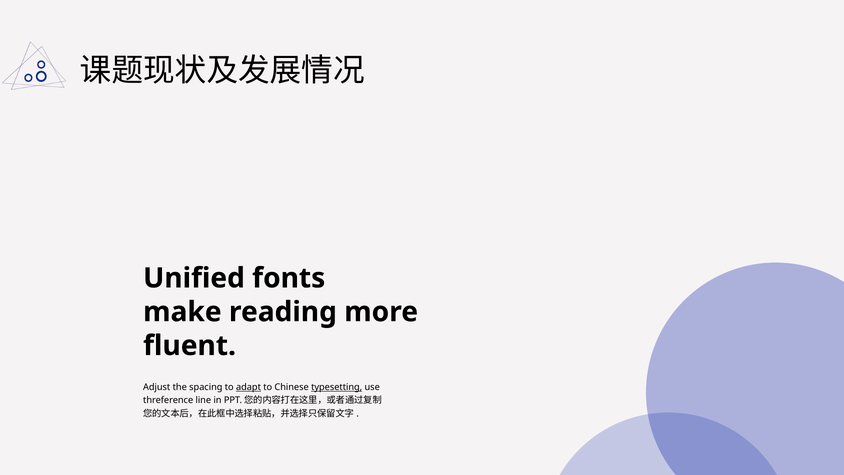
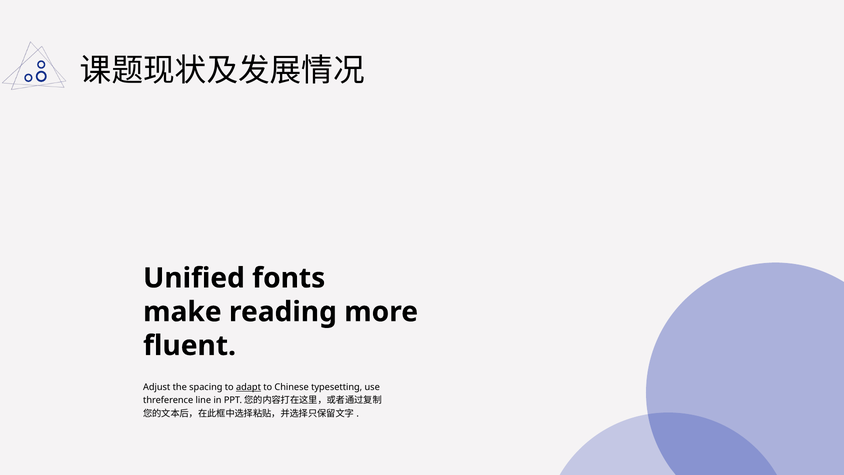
typesetting underline: present -> none (337, 387)
